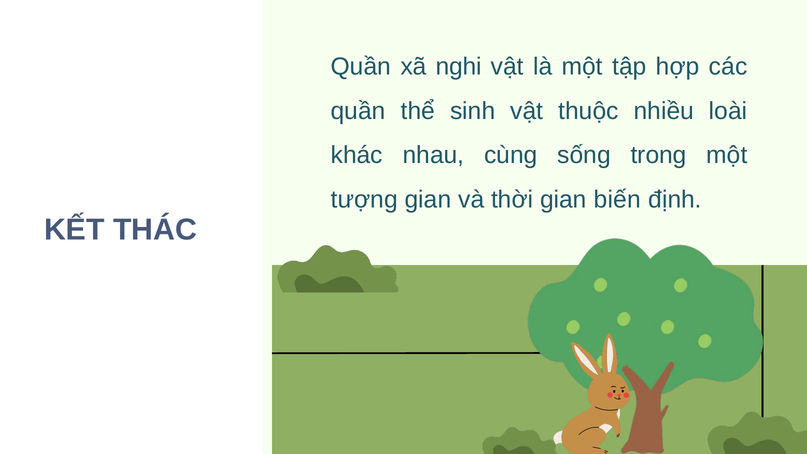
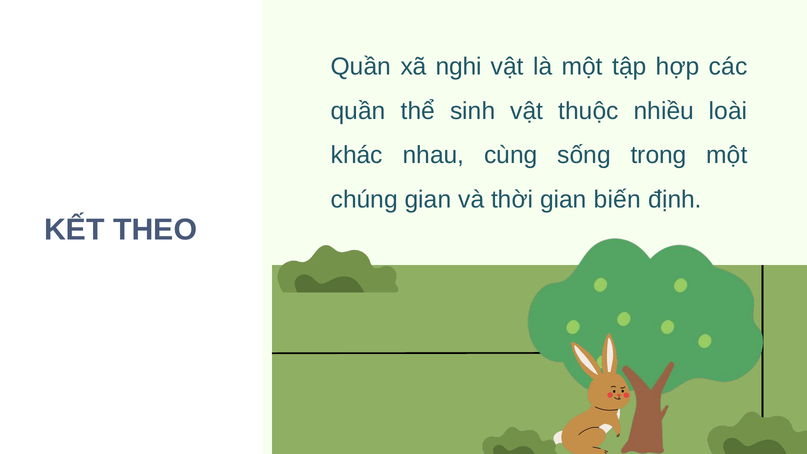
tượng: tượng -> chúng (364, 200)
THÁC: THÁC -> THEO (155, 230)
